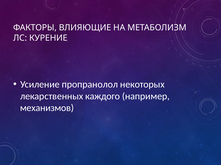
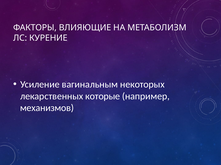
пропранолол: пропранолол -> вагинальным (90, 85)
каждого: каждого -> которые (103, 97)
